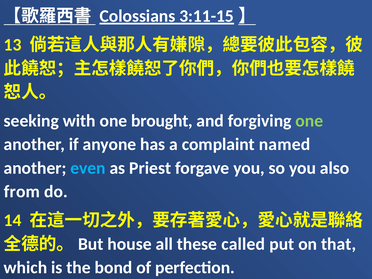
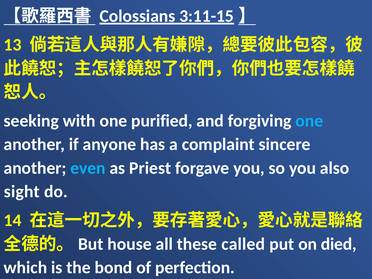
brought: brought -> purified (162, 121)
one colour: light green -> light blue (309, 121)
named: named -> sincere (285, 144)
from: from -> sight (22, 192)
that: that -> died (339, 244)
